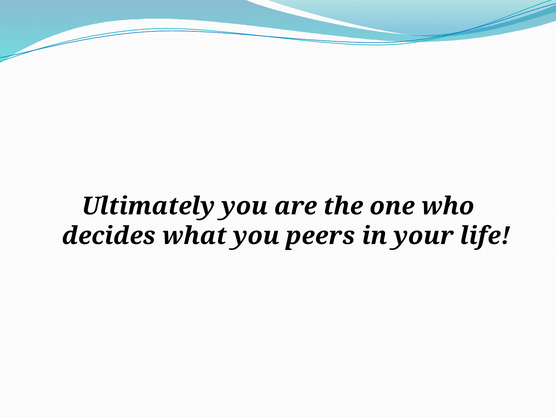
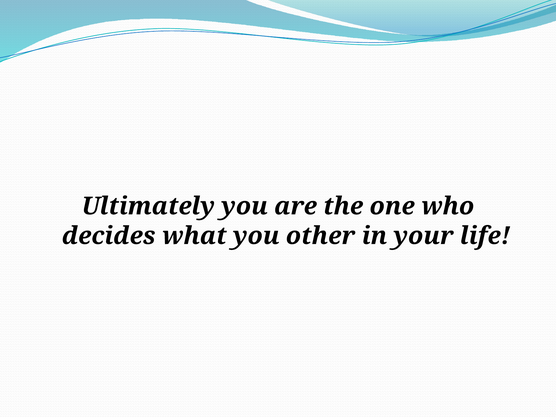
peers: peers -> other (320, 236)
